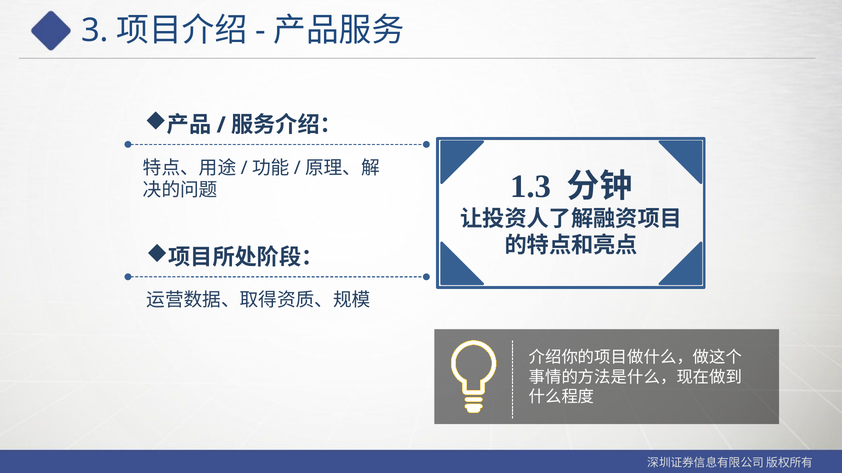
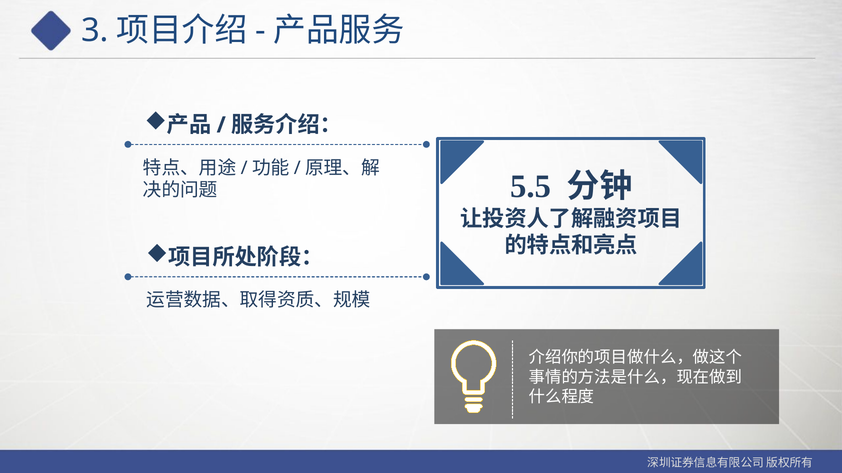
1.3: 1.3 -> 5.5 (530, 187)
